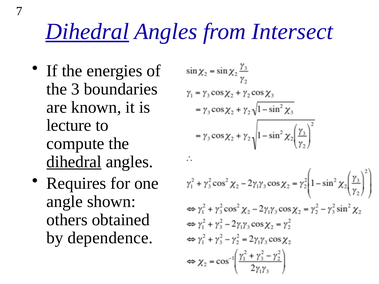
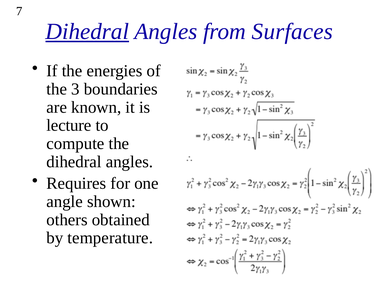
Intersect: Intersect -> Surfaces (292, 32)
dihedral underline: present -> none (74, 162)
dependence: dependence -> temperature (110, 238)
